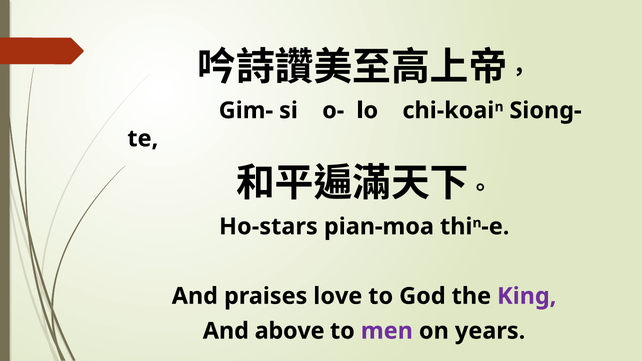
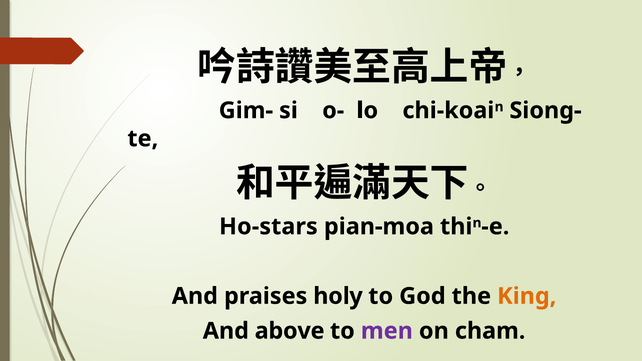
love: love -> holy (338, 296)
King colour: purple -> orange (527, 296)
years: years -> cham (490, 331)
